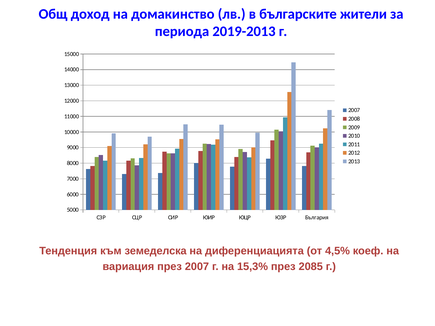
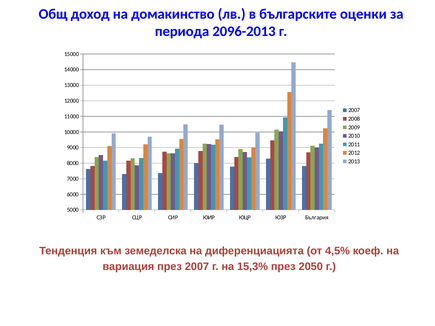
жители: жители -> оценки (363, 14)
2019-2013: 2019-2013 -> 2096-2013 (244, 31)
2085: 2085 -> 2050 (311, 267)
